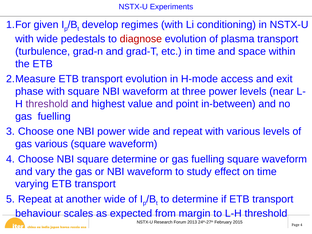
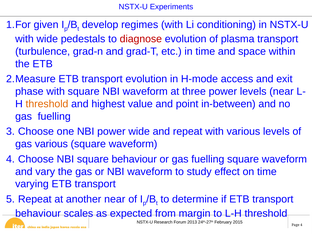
threshold colour: purple -> orange (47, 104)
square determine: determine -> behaviour (134, 159)
another wide: wide -> near (115, 199)
